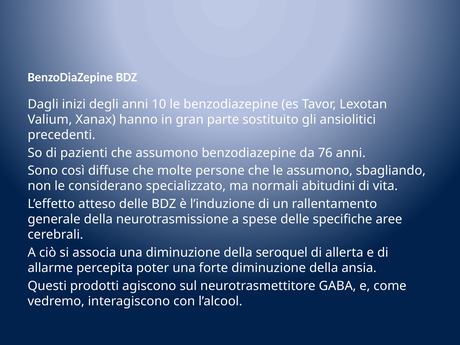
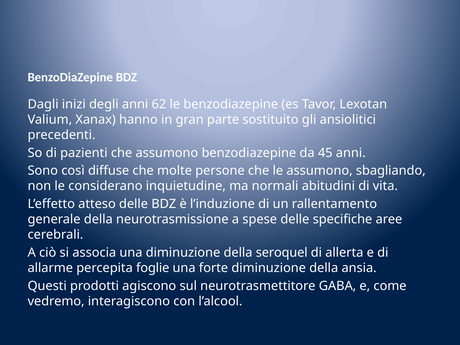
10: 10 -> 62 (159, 104)
76: 76 -> 45 (325, 153)
specializzato: specializzato -> inquietudine (186, 186)
poter: poter -> foglie (153, 268)
